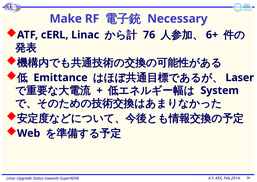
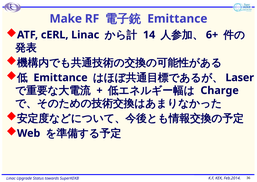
Necessary: Necessary -> Emittance (177, 19)
76: 76 -> 14 (149, 35)
System: System -> Charge (220, 90)
